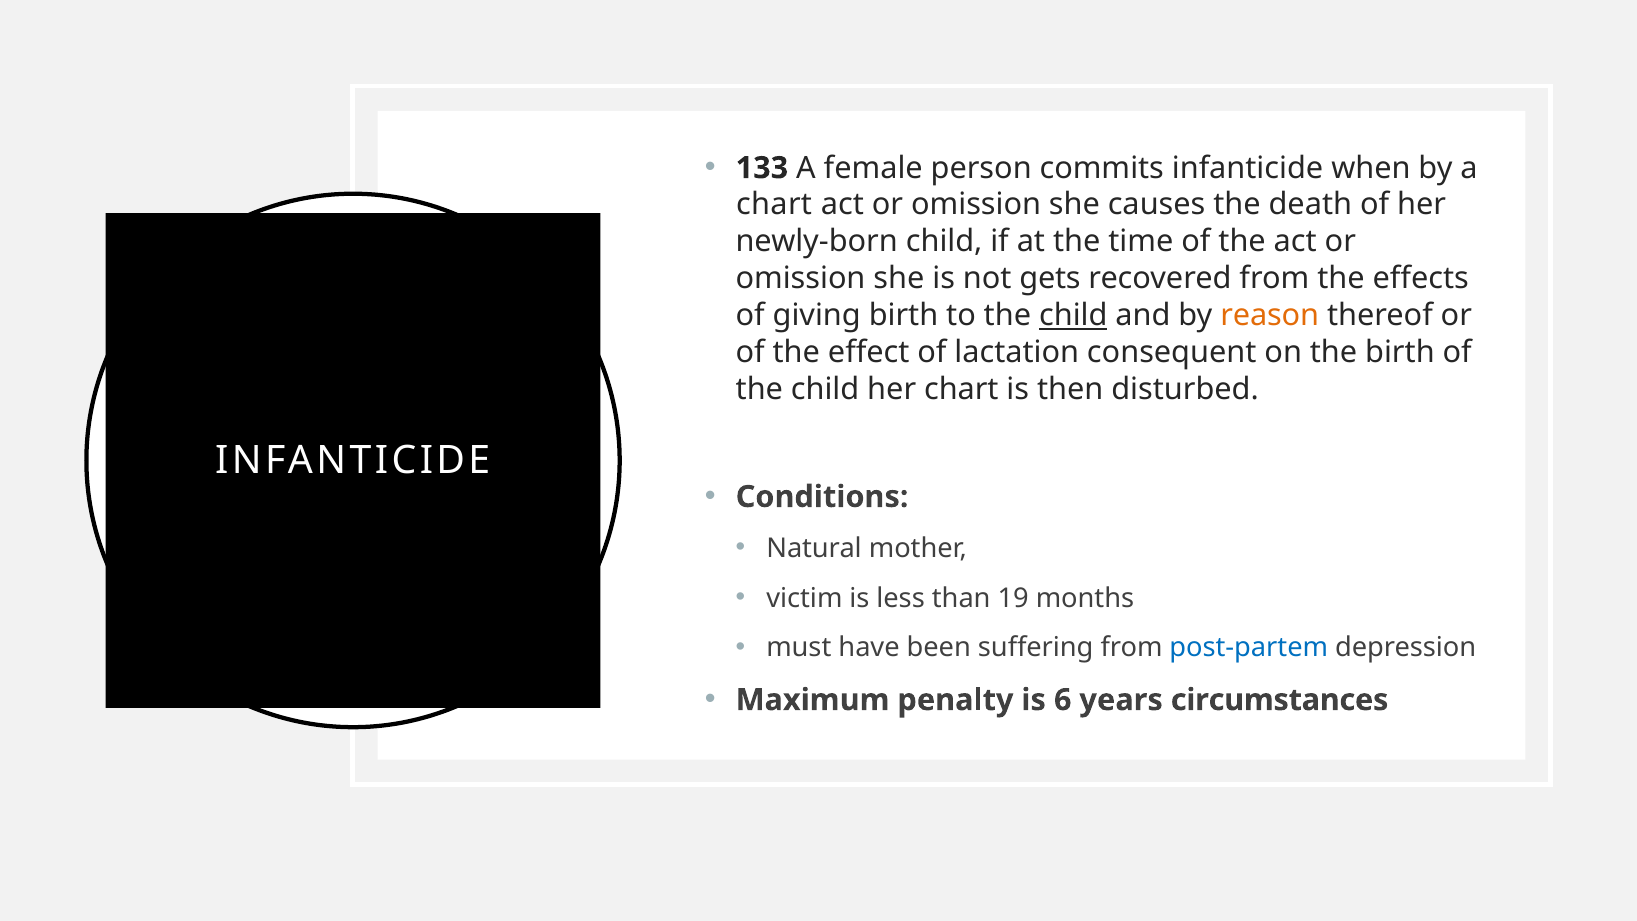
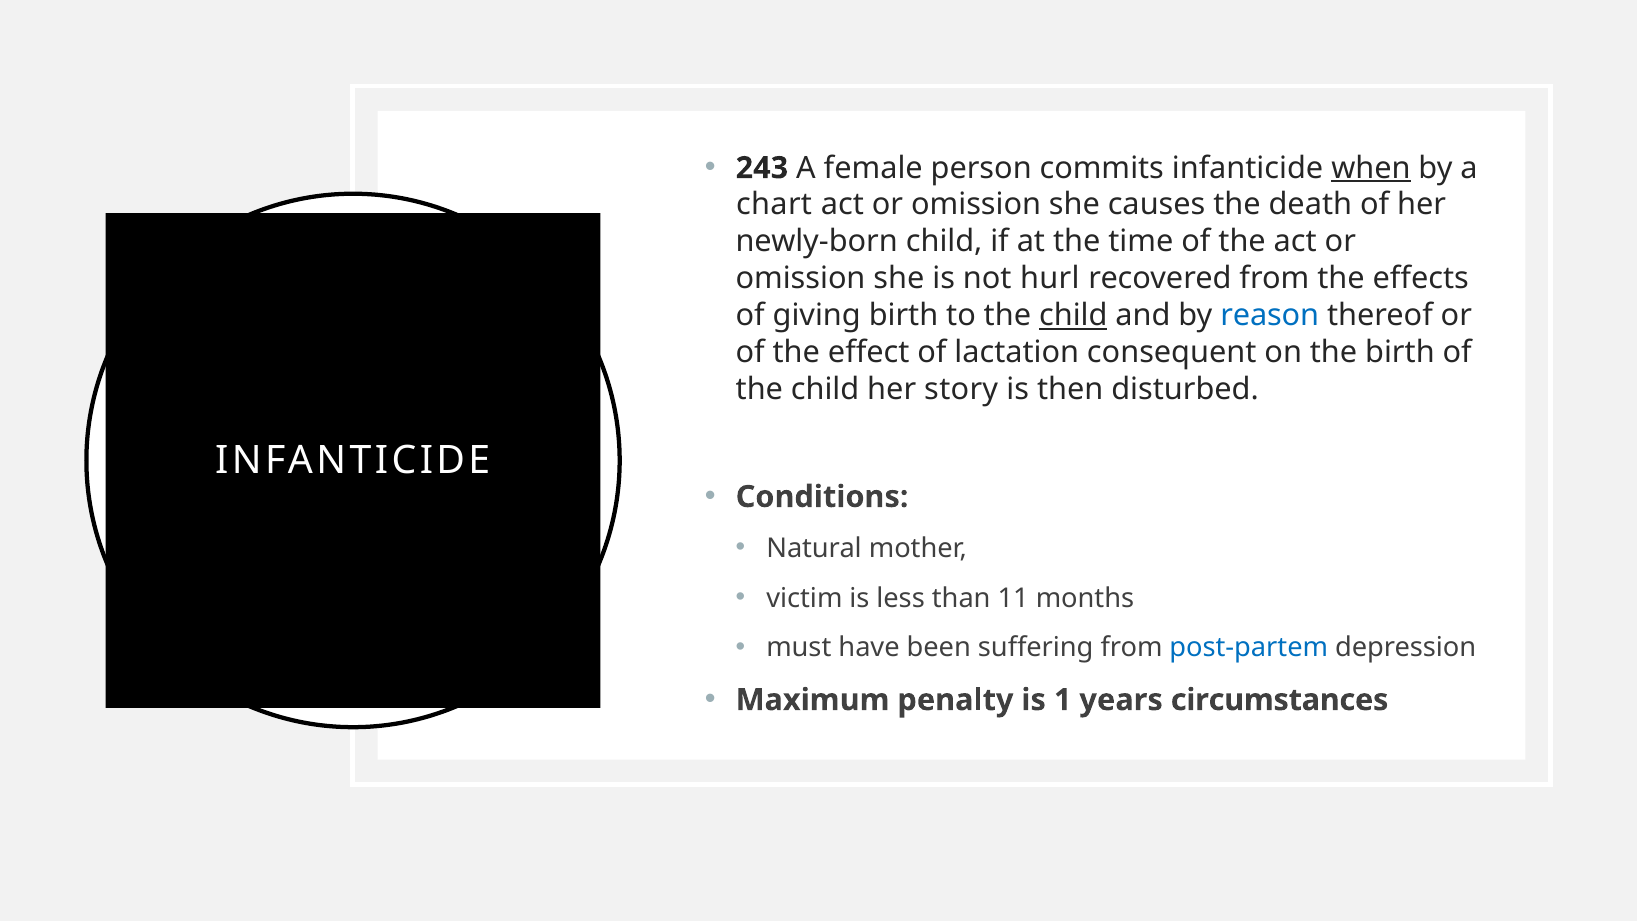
133: 133 -> 243 (762, 168)
when underline: none -> present (1371, 168)
gets: gets -> hurl (1050, 278)
reason colour: orange -> blue (1270, 315)
her chart: chart -> story (961, 389)
19: 19 -> 11 (1013, 598)
6: 6 -> 1 (1063, 700)
